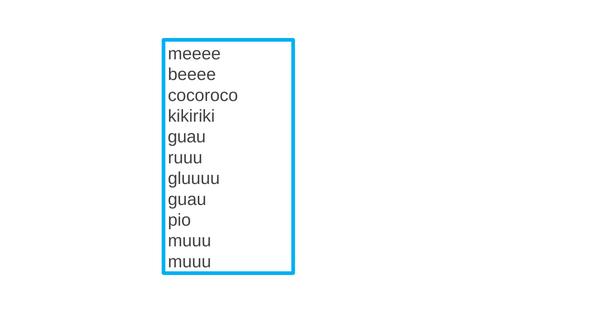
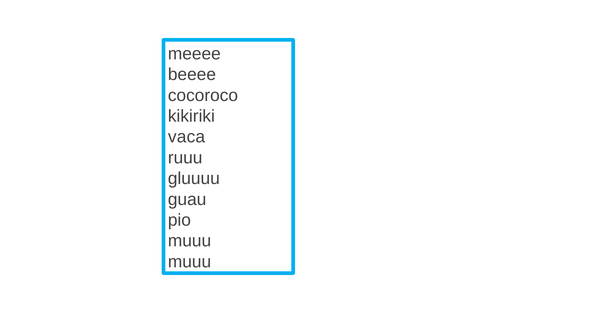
guau: guau -> vaca (187, 137)
